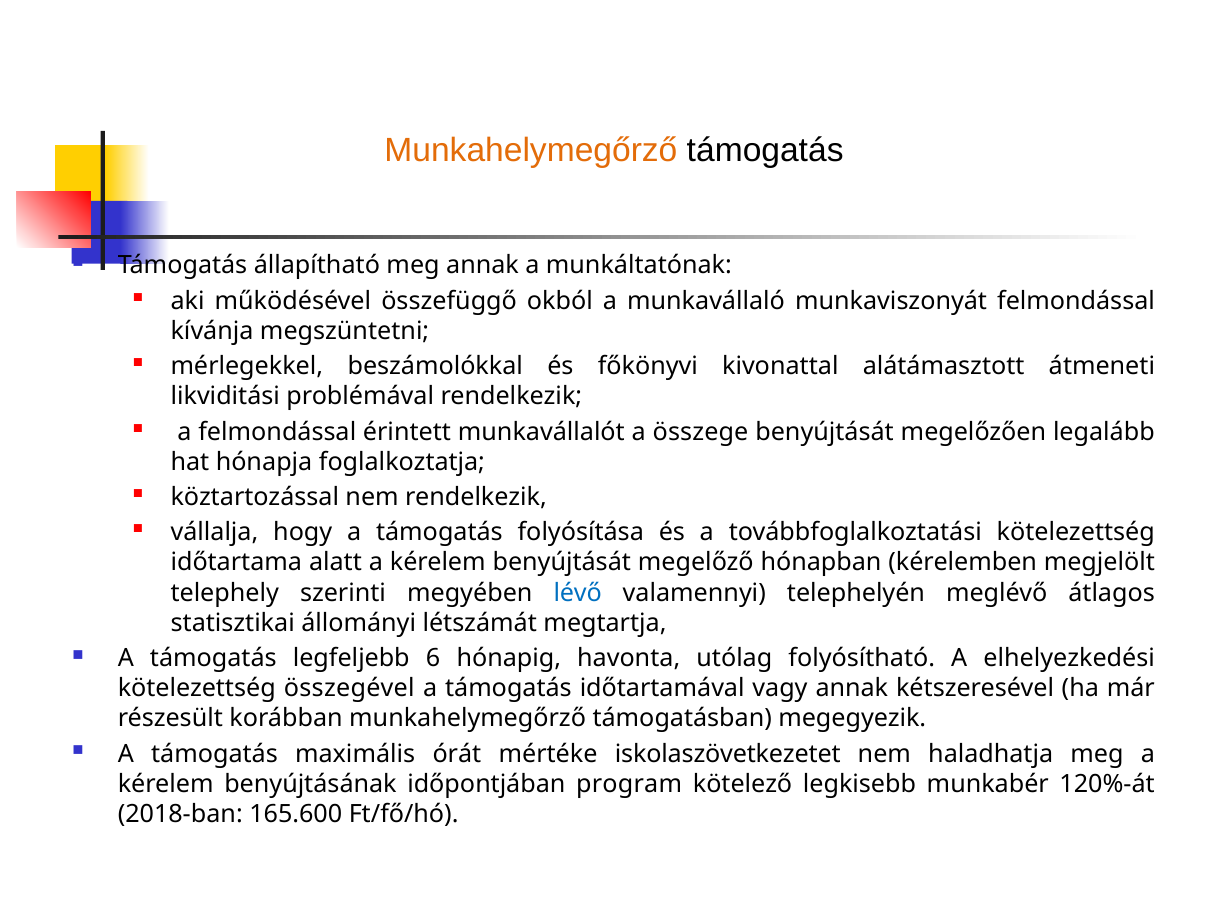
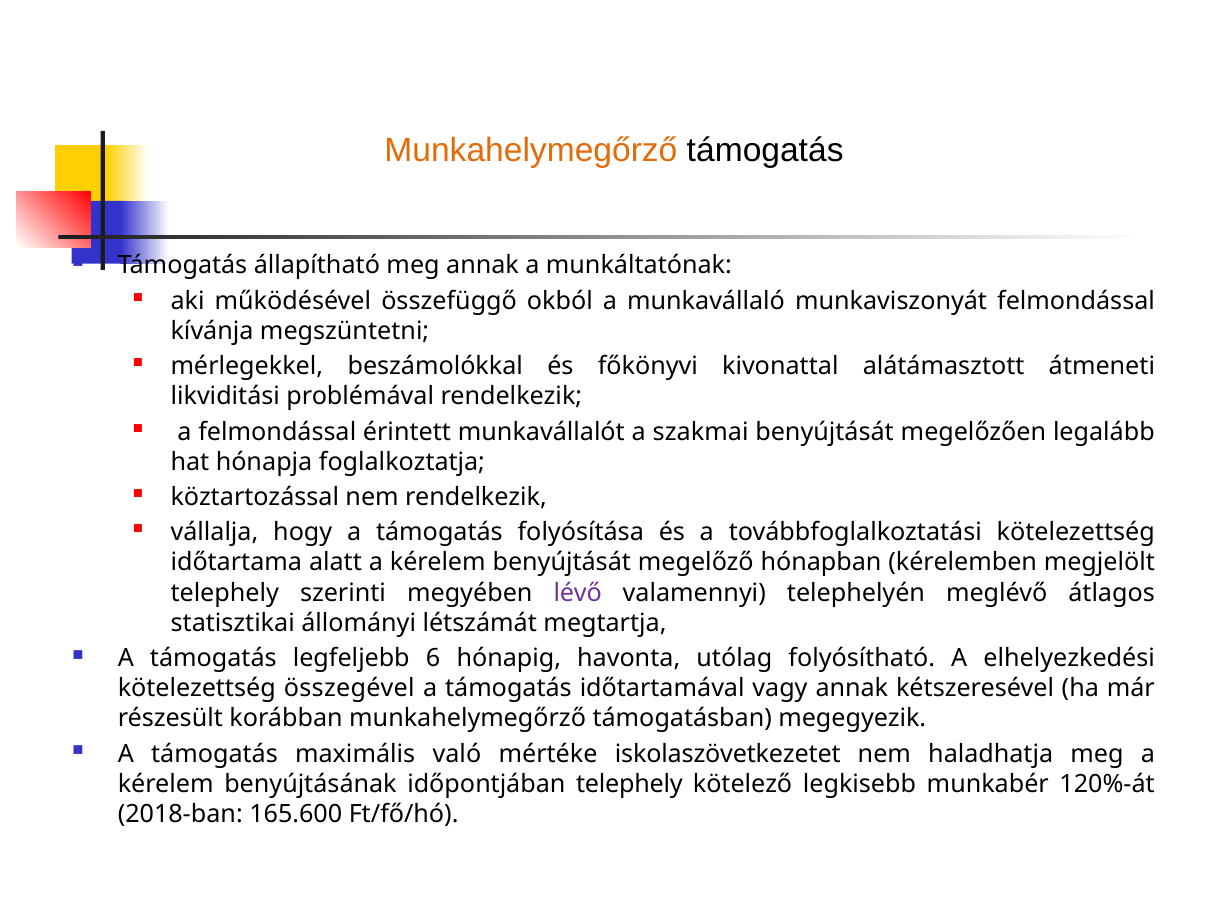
összege: összege -> szakmai (701, 432)
lévő colour: blue -> purple (578, 593)
órát: órát -> való (457, 754)
időpontjában program: program -> telephely (629, 784)
